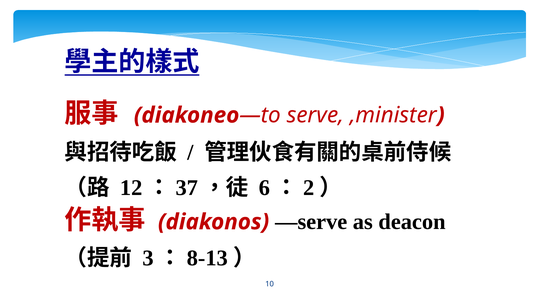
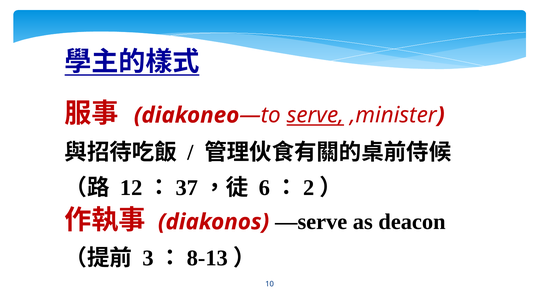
serve underline: none -> present (315, 115)
